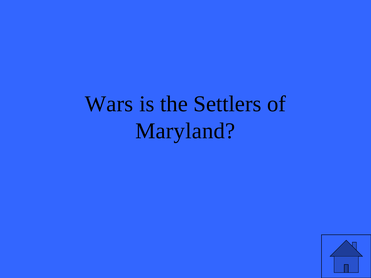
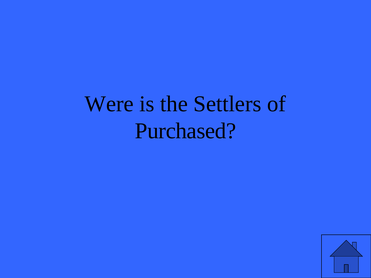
Wars: Wars -> Were (109, 104)
Maryland: Maryland -> Purchased (186, 131)
